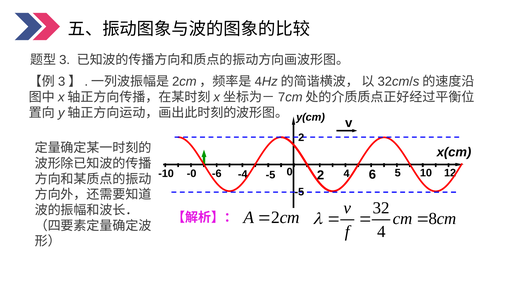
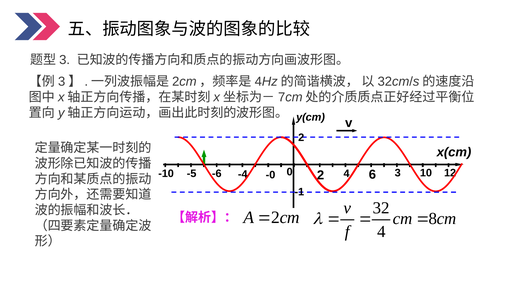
-0: -0 -> -5 (192, 174)
5: 5 -> 3 (398, 173)
-5: -5 -> -0 (270, 175)
-5: -5 -> -1 (299, 192)
